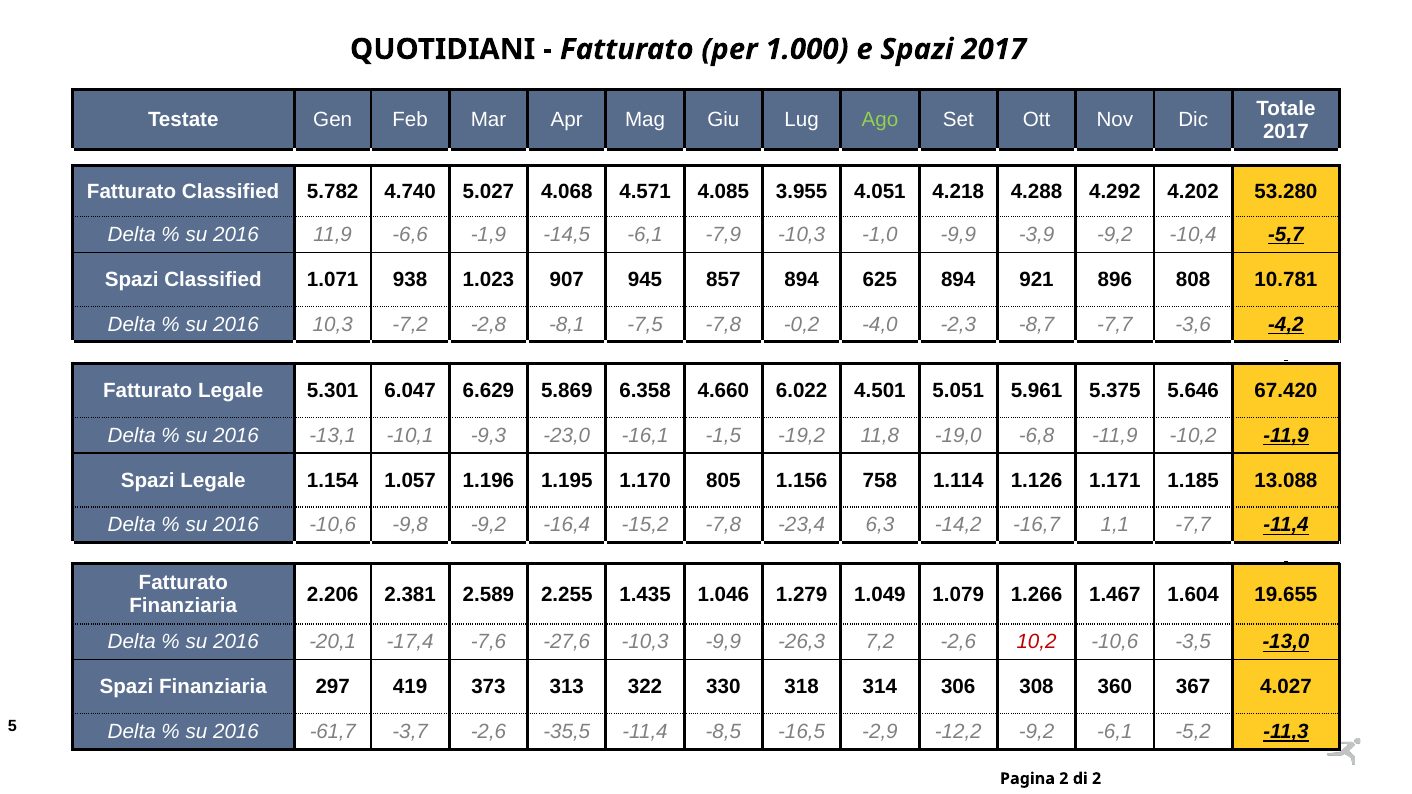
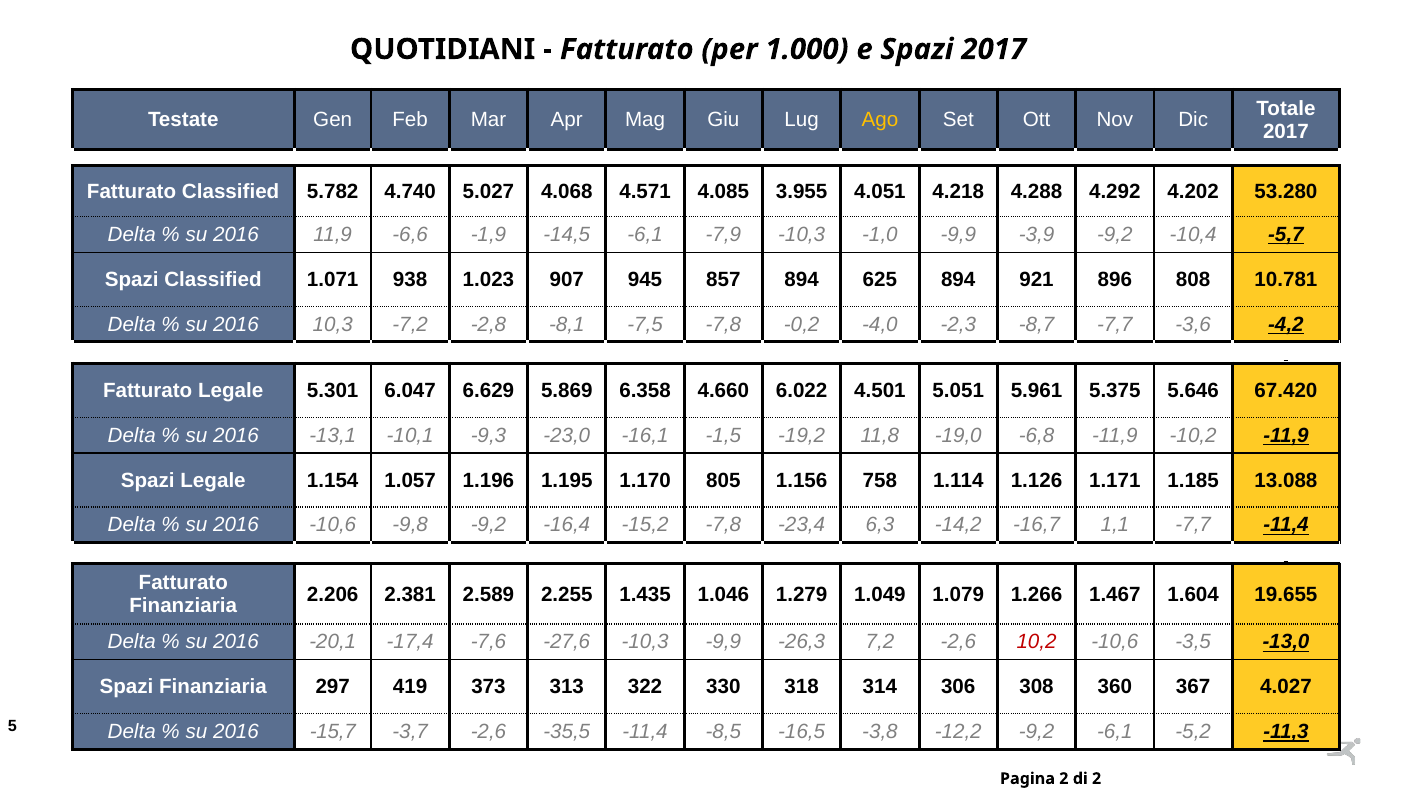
Ago colour: light green -> yellow (880, 120)
-61,7: -61,7 -> -15,7 (333, 732)
-2,9: -2,9 -> -3,8 (880, 732)
